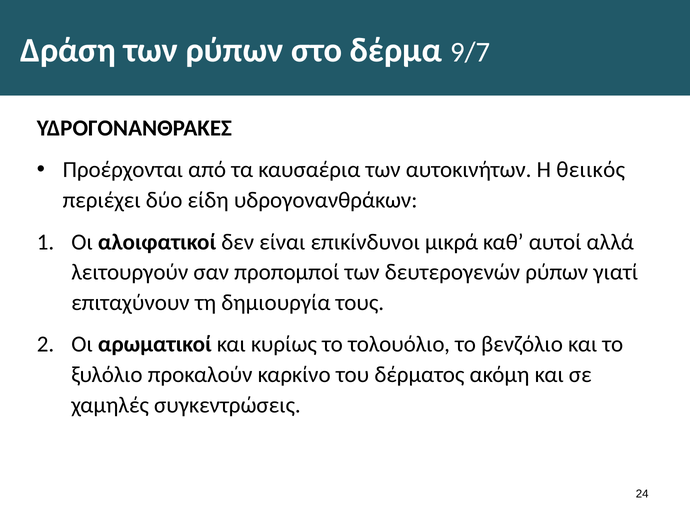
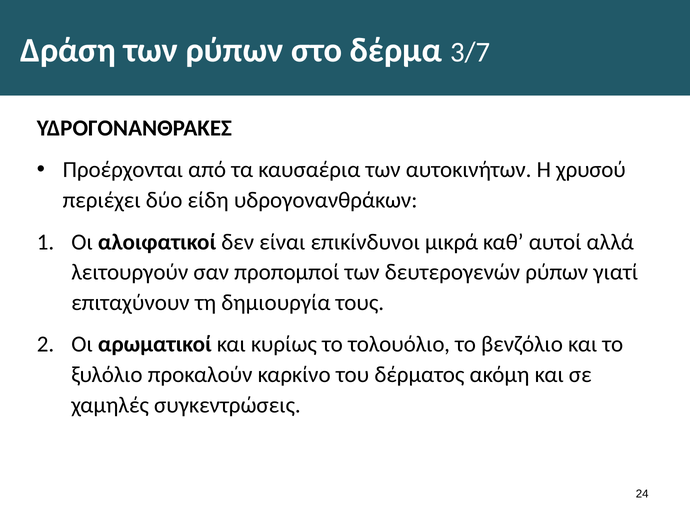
9/7: 9/7 -> 3/7 (470, 52)
θειικός: θειικός -> χρυσού (591, 170)
